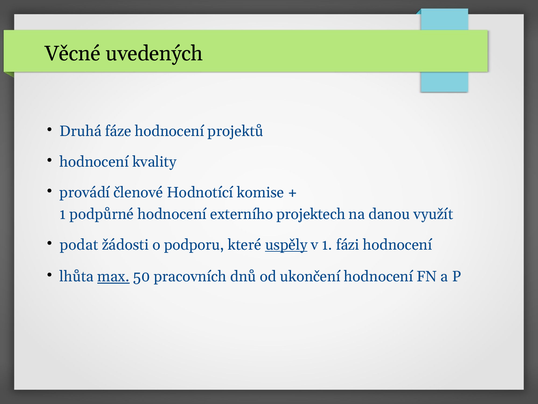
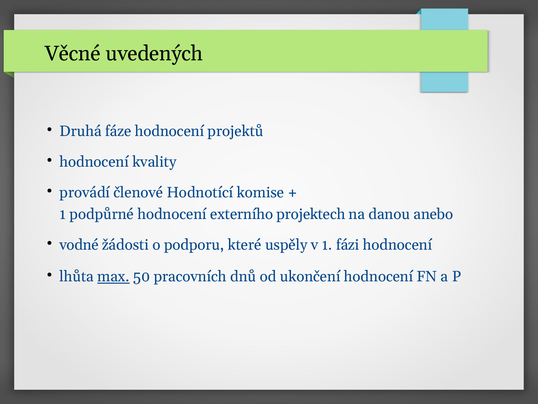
využít: využít -> anebo (433, 214)
podat: podat -> vodné (79, 245)
uspěly underline: present -> none (286, 245)
